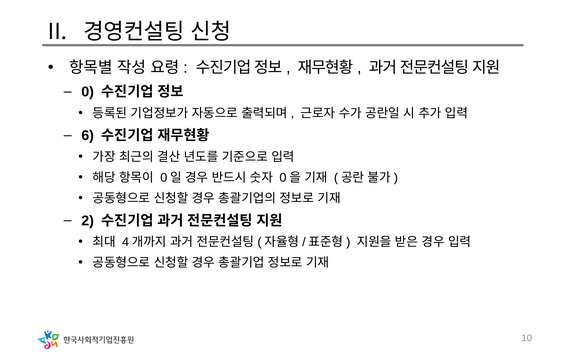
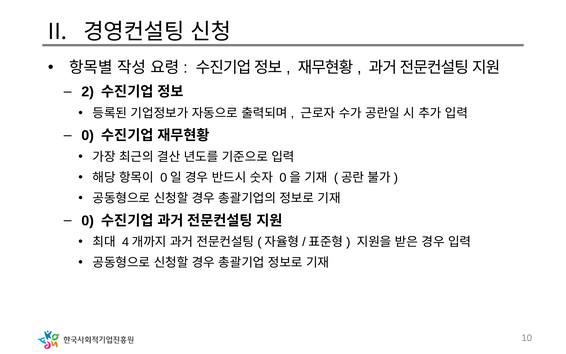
0: 0 -> 2 (88, 92)
6: 6 -> 0 (88, 136)
2: 2 -> 0 (88, 221)
